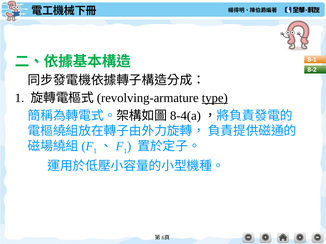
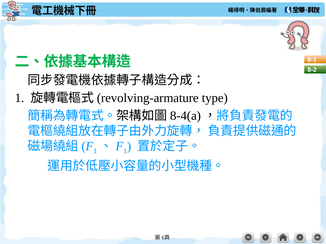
type underline: present -> none (215, 98)
